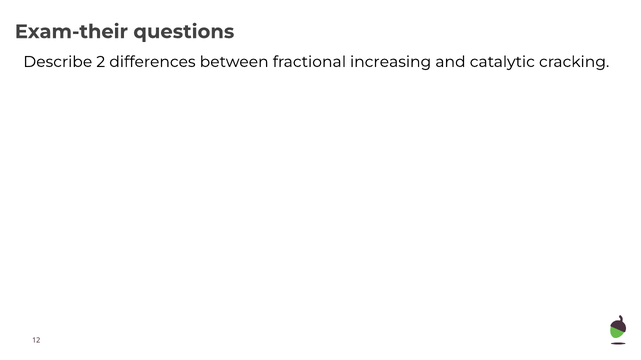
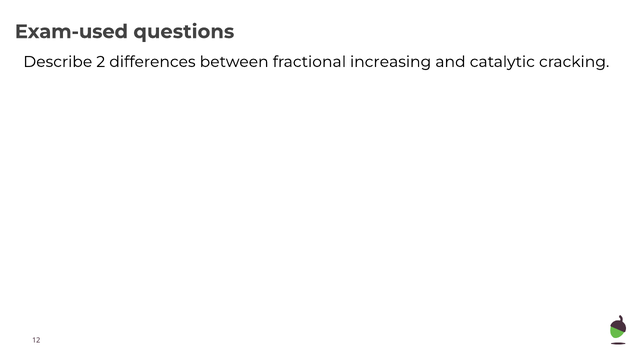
Exam-their: Exam-their -> Exam-used (71, 32)
